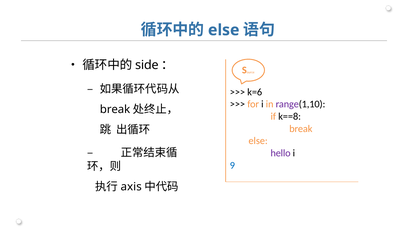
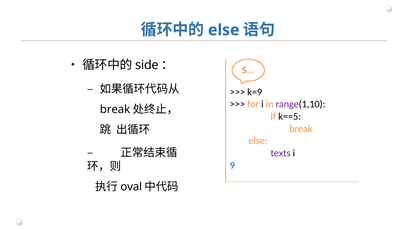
k=6: k=6 -> k=9 (255, 92)
k==8: k==8 -> k==5 (290, 117)
hello: hello -> texts (281, 153)
axis: axis -> oval (131, 187)
